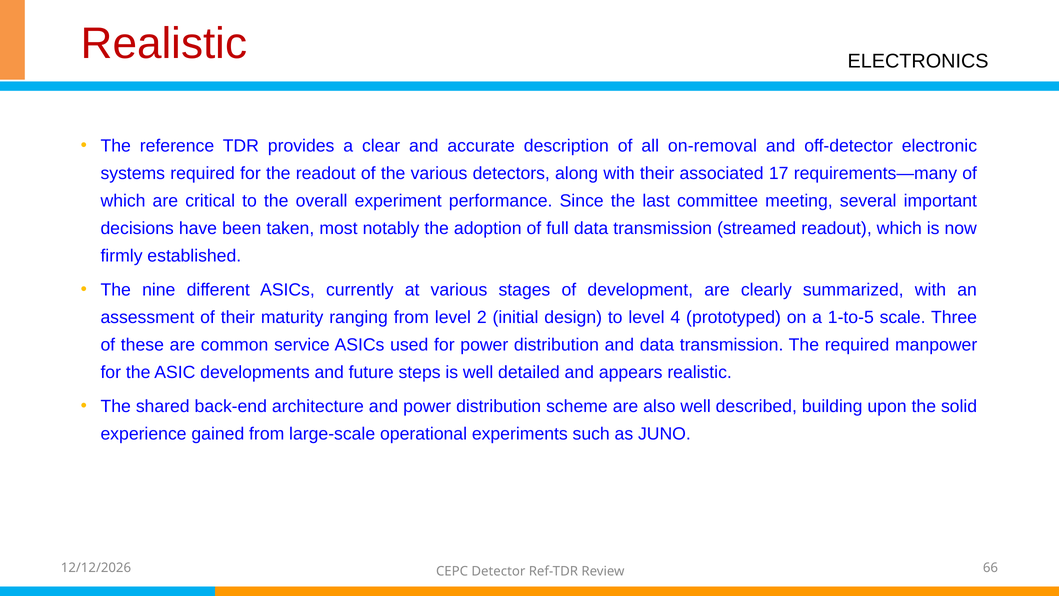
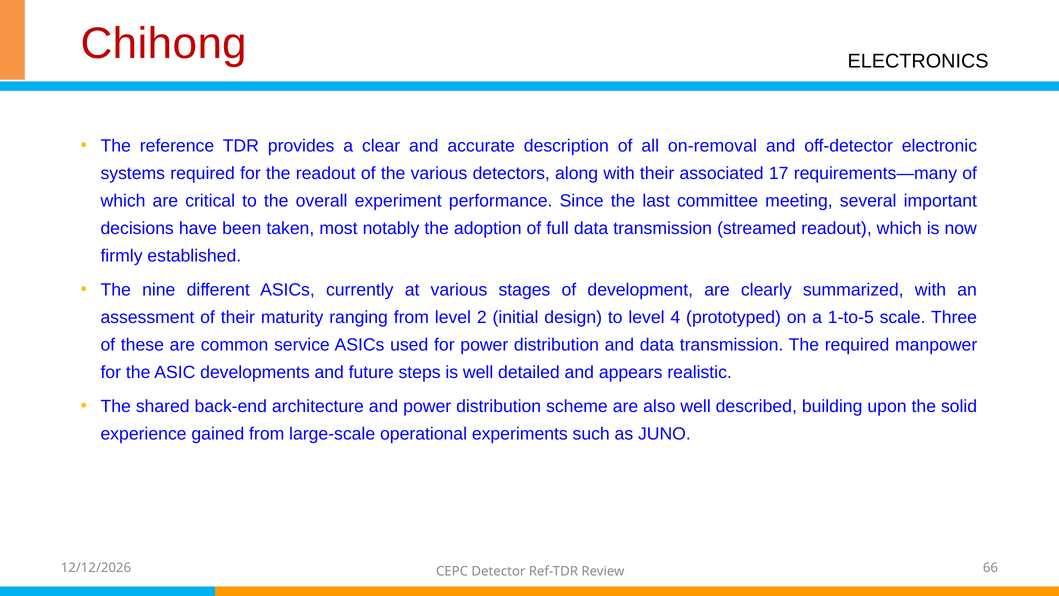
Realistic: Realistic -> Chihong (164, 44)
